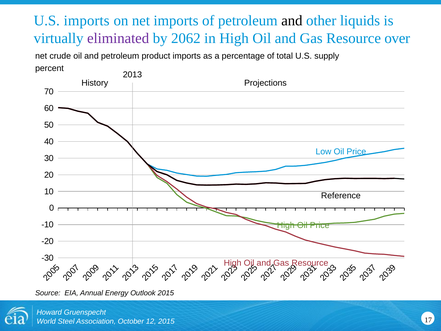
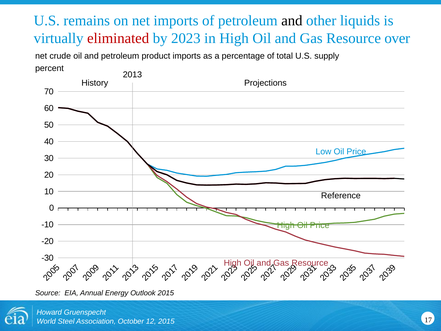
U.S imports: imports -> remains (87, 20)
eliminated colour: purple -> red (118, 38)
2062: 2062 -> 2023 (186, 38)
